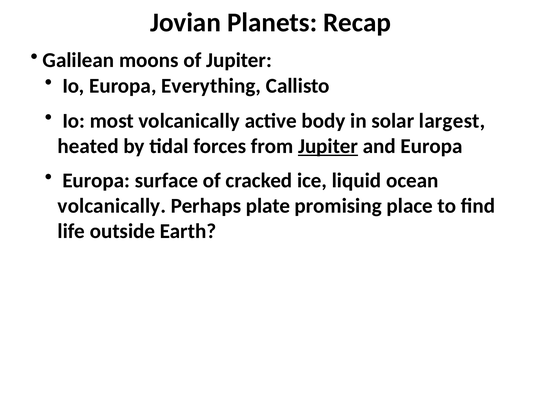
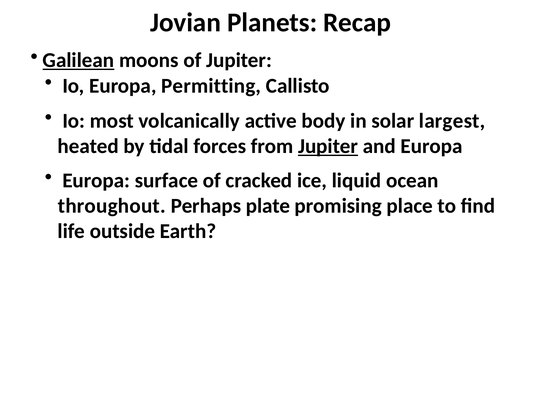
Galilean underline: none -> present (78, 60)
Everything: Everything -> Permitting (211, 86)
volcanically: volcanically -> throughout (112, 206)
